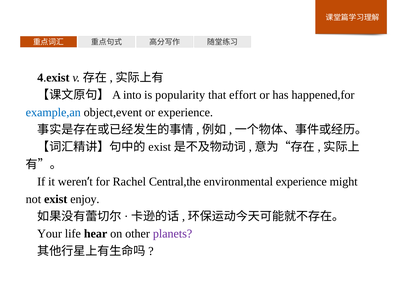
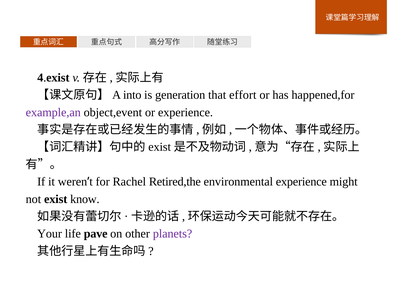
popularity: popularity -> generation (180, 95)
example,an colour: blue -> purple (53, 112)
Central,the: Central,the -> Retired,the (175, 181)
enjoy: enjoy -> know (85, 199)
hear: hear -> pave (96, 233)
